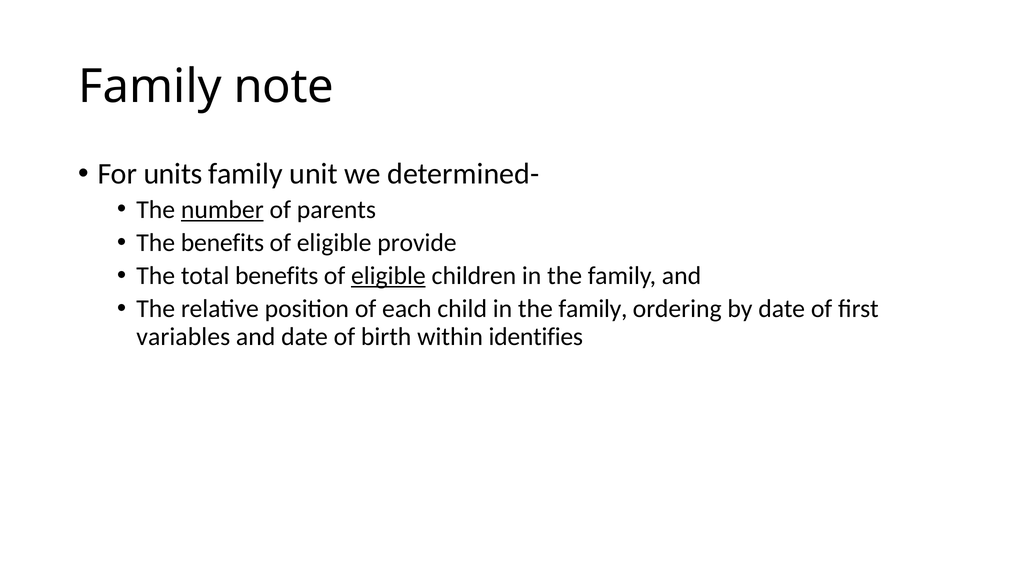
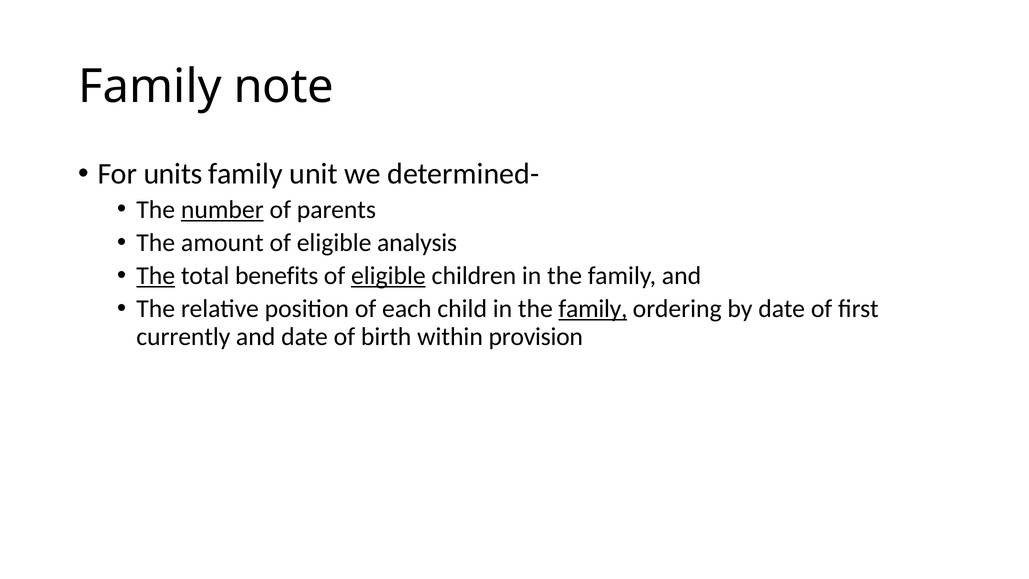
The benefits: benefits -> amount (222, 243)
provide: provide -> analysis (417, 243)
The underline: none -> present (156, 276)
family underline: none -> present (593, 309)
variables: variables -> currently (183, 337)
identifies: identifies -> provision (536, 337)
